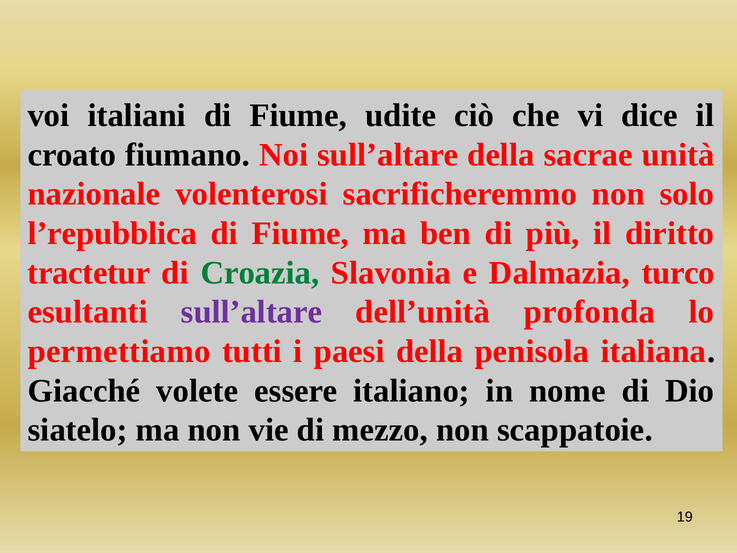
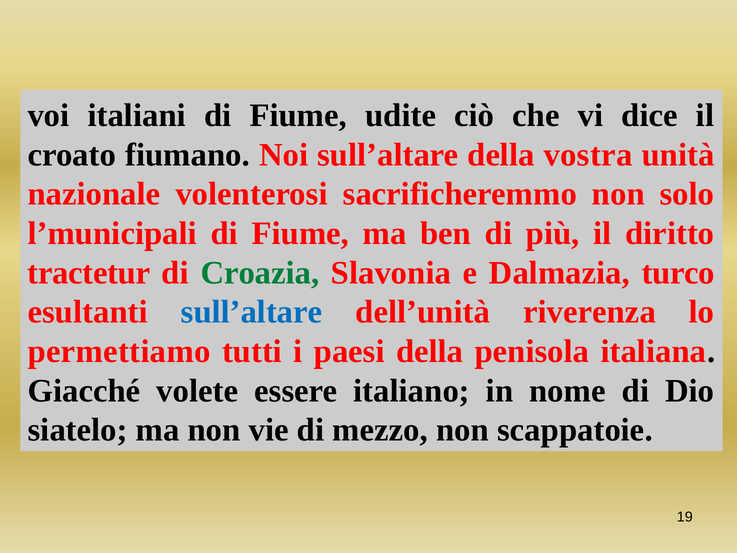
sacrae: sacrae -> vostra (588, 155)
l’repubblica: l’repubblica -> l’municipali (112, 233)
sull’altare colour: purple -> blue (252, 312)
profonda: profonda -> riverenza (590, 312)
